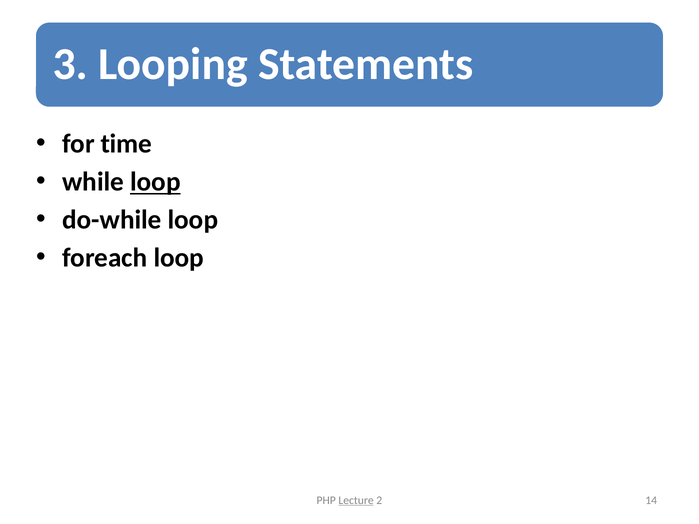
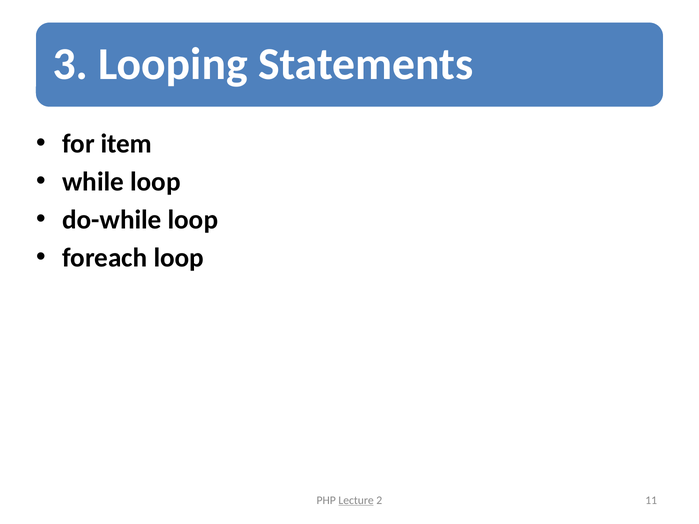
time: time -> item (126, 144)
loop underline: present -> none (155, 182)
14: 14 -> 11 (651, 501)
